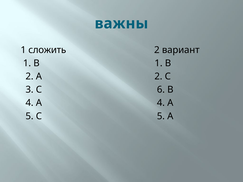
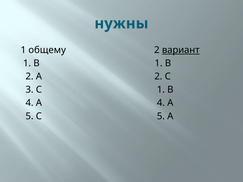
важны: важны -> нужны (121, 24)
сложить: сложить -> общему (47, 50)
вариант underline: none -> present (181, 50)
С 6: 6 -> 1 (161, 90)
